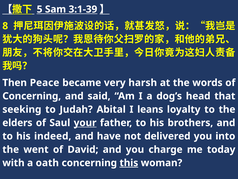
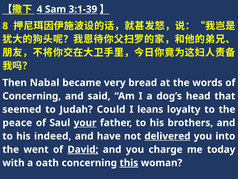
5: 5 -> 4 (40, 9)
Peace: Peace -> Nabal (45, 82)
harsh: harsh -> bread (143, 82)
seeking: seeking -> seemed (22, 109)
Abital: Abital -> Could (111, 109)
elders: elders -> peace (17, 122)
delivered underline: none -> present (167, 136)
David underline: none -> present (83, 149)
